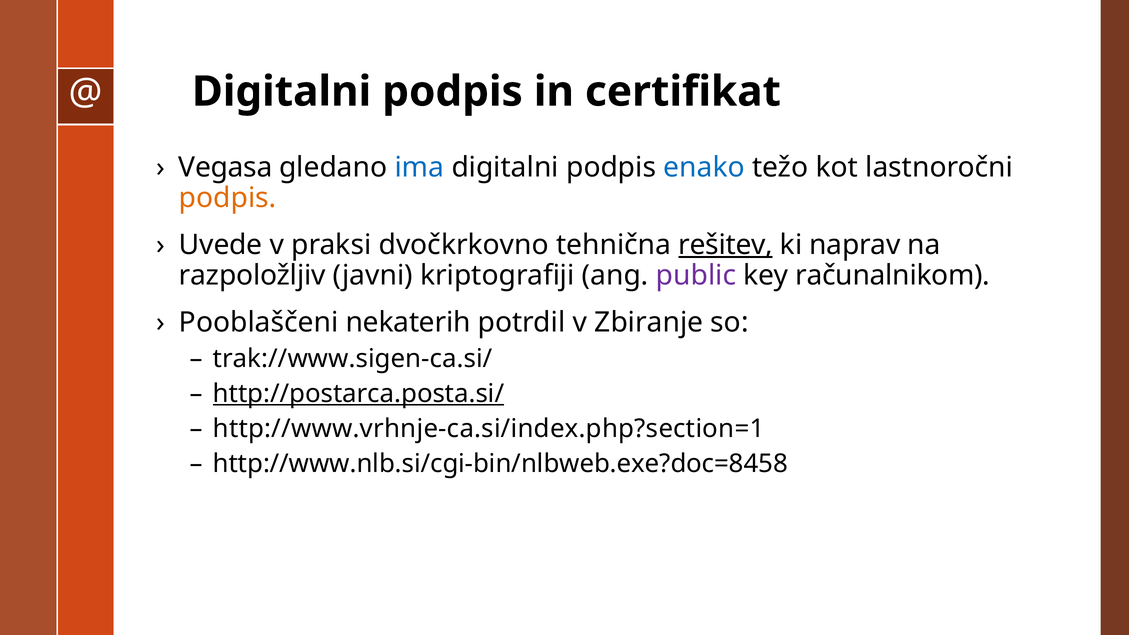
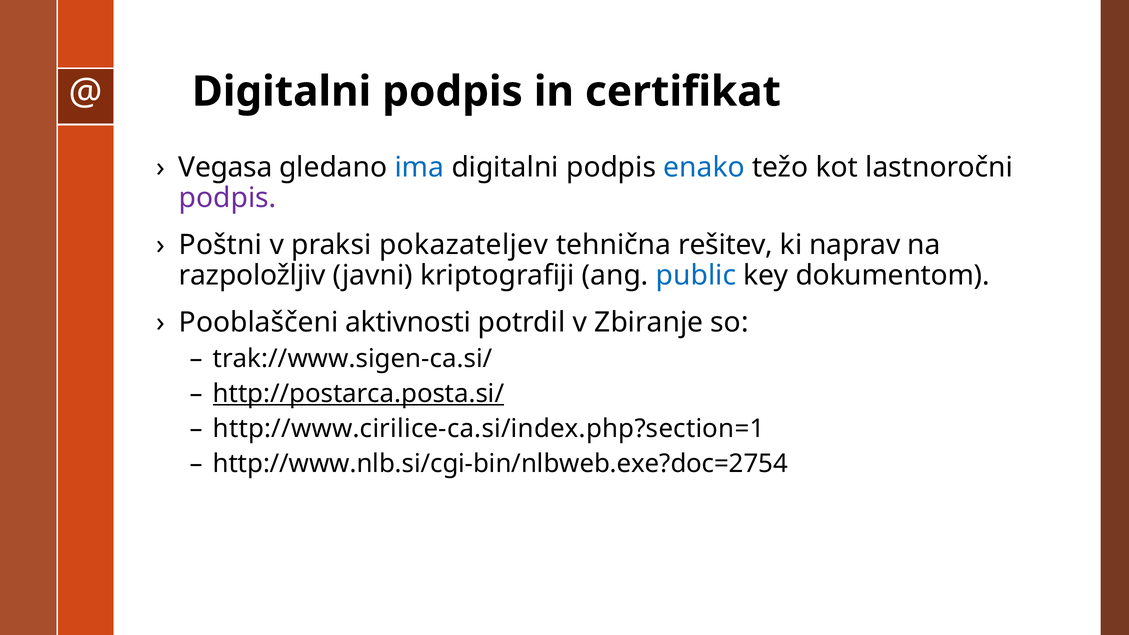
podpis colour: orange -> purple (228, 198)
Uvede: Uvede -> Poštni (221, 245)
dvočkrkovno: dvočkrkovno -> pokazateljev (464, 245)
rešitev underline: present -> none (726, 245)
public colour: purple -> blue (696, 275)
računalnikom: računalnikom -> dokumentom (893, 275)
nekaterih: nekaterih -> aktivnosti (408, 322)
http://www.vrhnje-ca.si/index.php?section=1: http://www.vrhnje-ca.si/index.php?section=1 -> http://www.cirilice-ca.si/index.php?section=1 (489, 429)
http://www.nlb.si/cgi-bin/nlbweb.exe?doc=8458: http://www.nlb.si/cgi-bin/nlbweb.exe?doc=8458 -> http://www.nlb.si/cgi-bin/nlbweb.exe?doc=2754 (500, 464)
